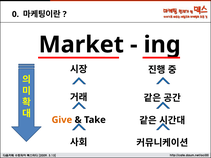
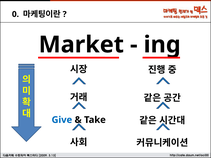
Give colour: orange -> blue (62, 120)
